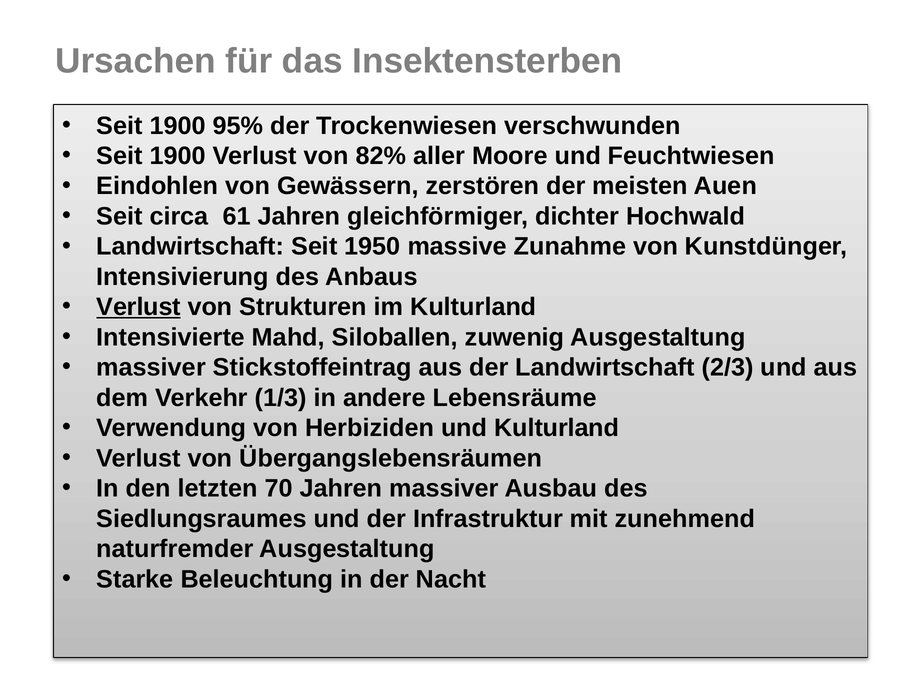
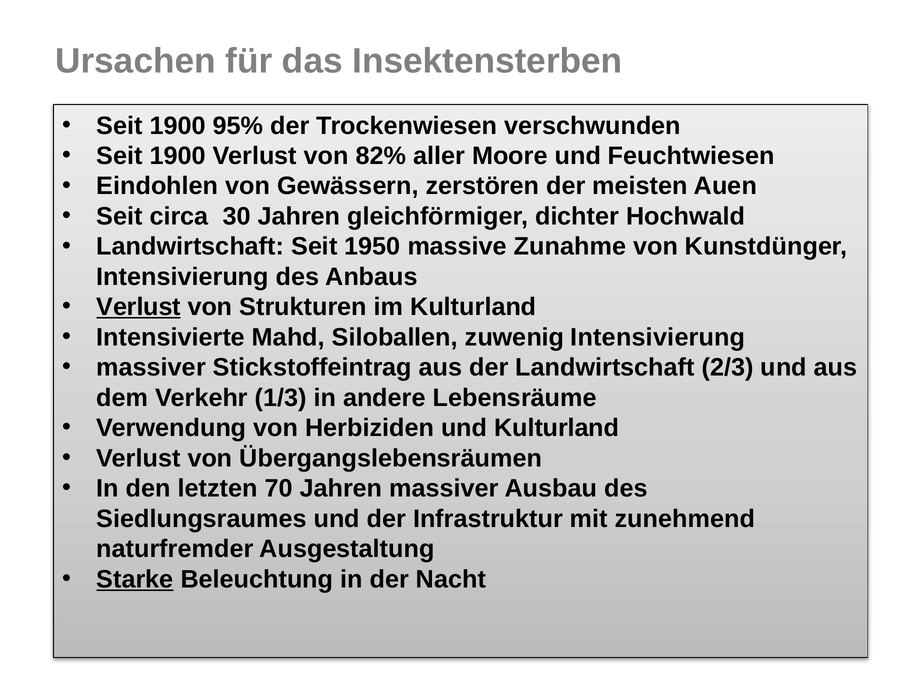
61: 61 -> 30 (237, 216)
zuwenig Ausgestaltung: Ausgestaltung -> Intensivierung (658, 337)
Starke underline: none -> present (135, 579)
